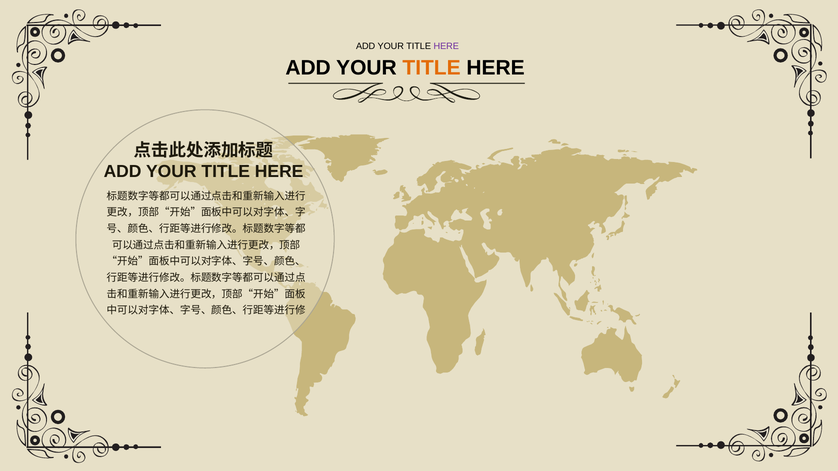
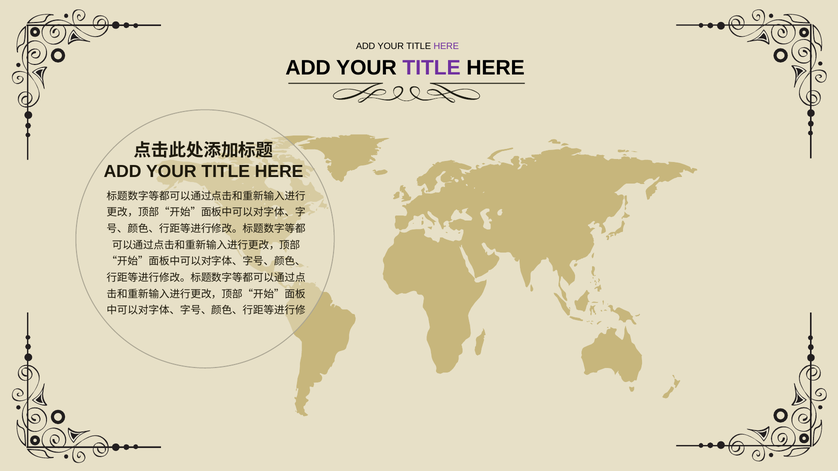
TITLE colour: orange -> purple (432, 68)
